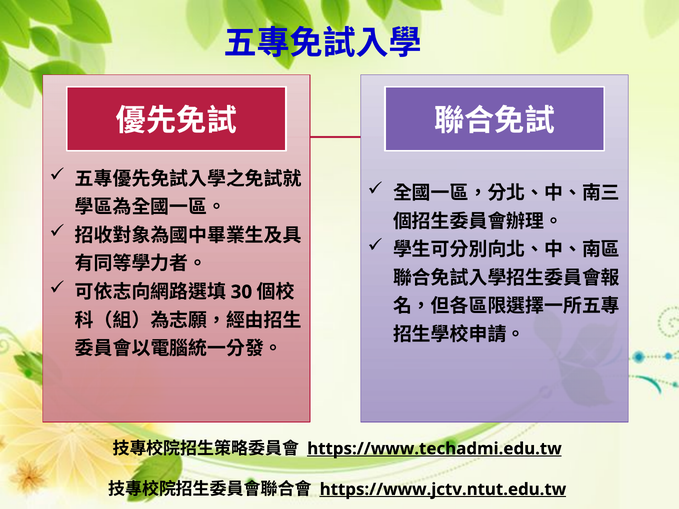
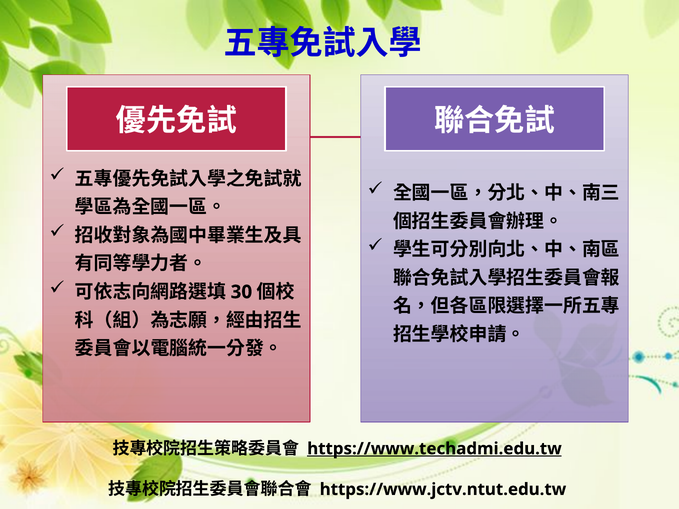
https://www.jctv.ntut.edu.tw underline: present -> none (443, 490)
